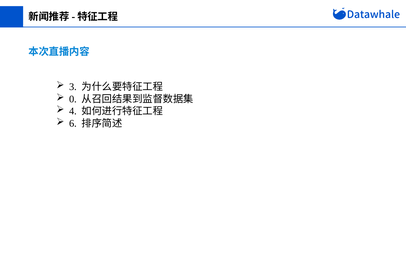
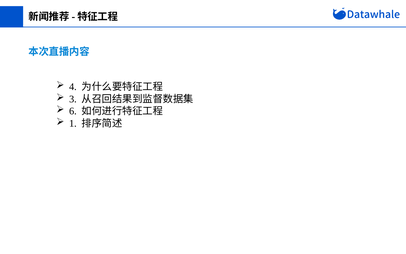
3: 3 -> 4 (73, 87)
0: 0 -> 3 (73, 99)
4: 4 -> 6 (73, 111)
6: 6 -> 1 (73, 123)
